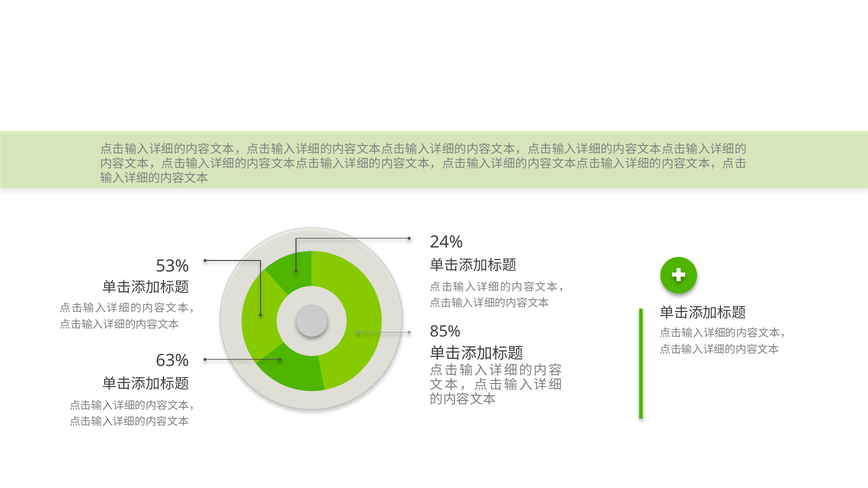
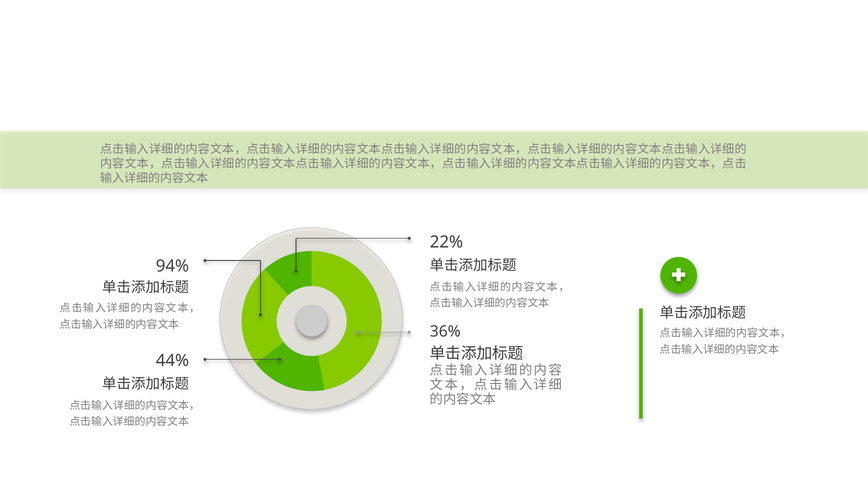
24%: 24% -> 22% (446, 243)
53%: 53% -> 94% (173, 266)
85%: 85% -> 36% (445, 332)
63%: 63% -> 44% (173, 361)
